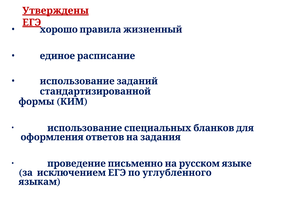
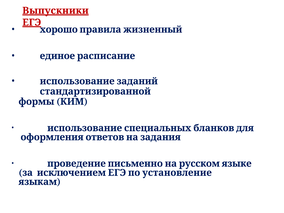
Утверждены: Утверждены -> Выпускники (55, 11)
углубленного: углубленного -> установление (177, 173)
